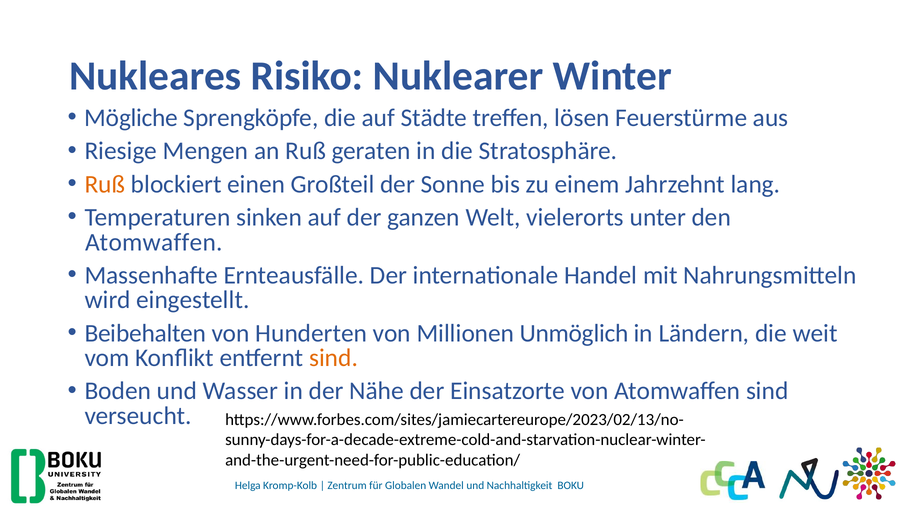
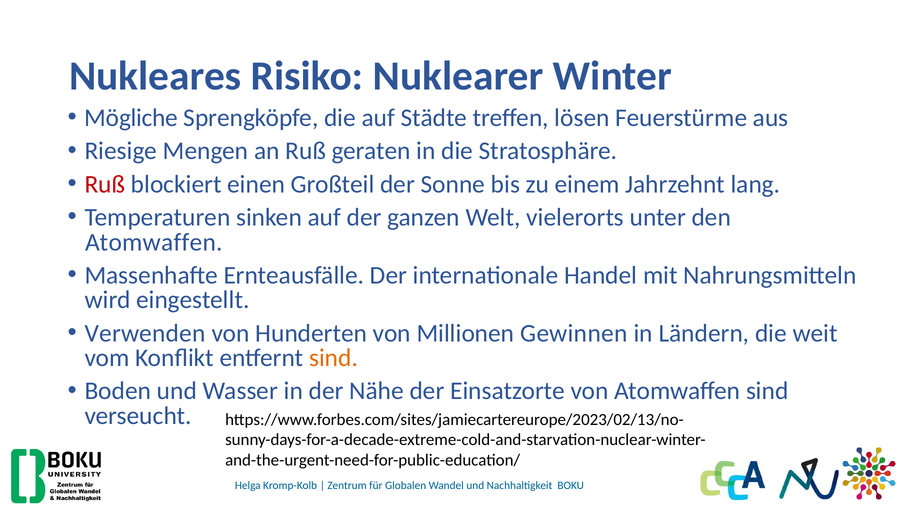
Ruß colour: orange -> red (105, 184)
Beibehalten: Beibehalten -> Verwenden (145, 334)
Unmöglich: Unmöglich -> Gewinnen (574, 334)
